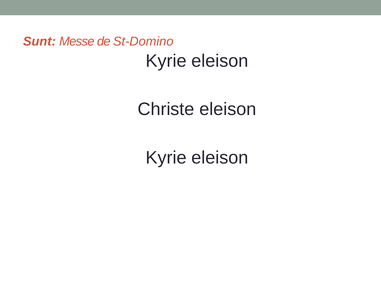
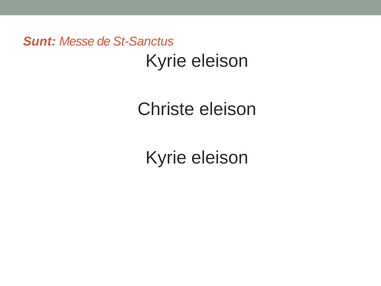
St-Domino: St-Domino -> St-Sanctus (143, 41)
